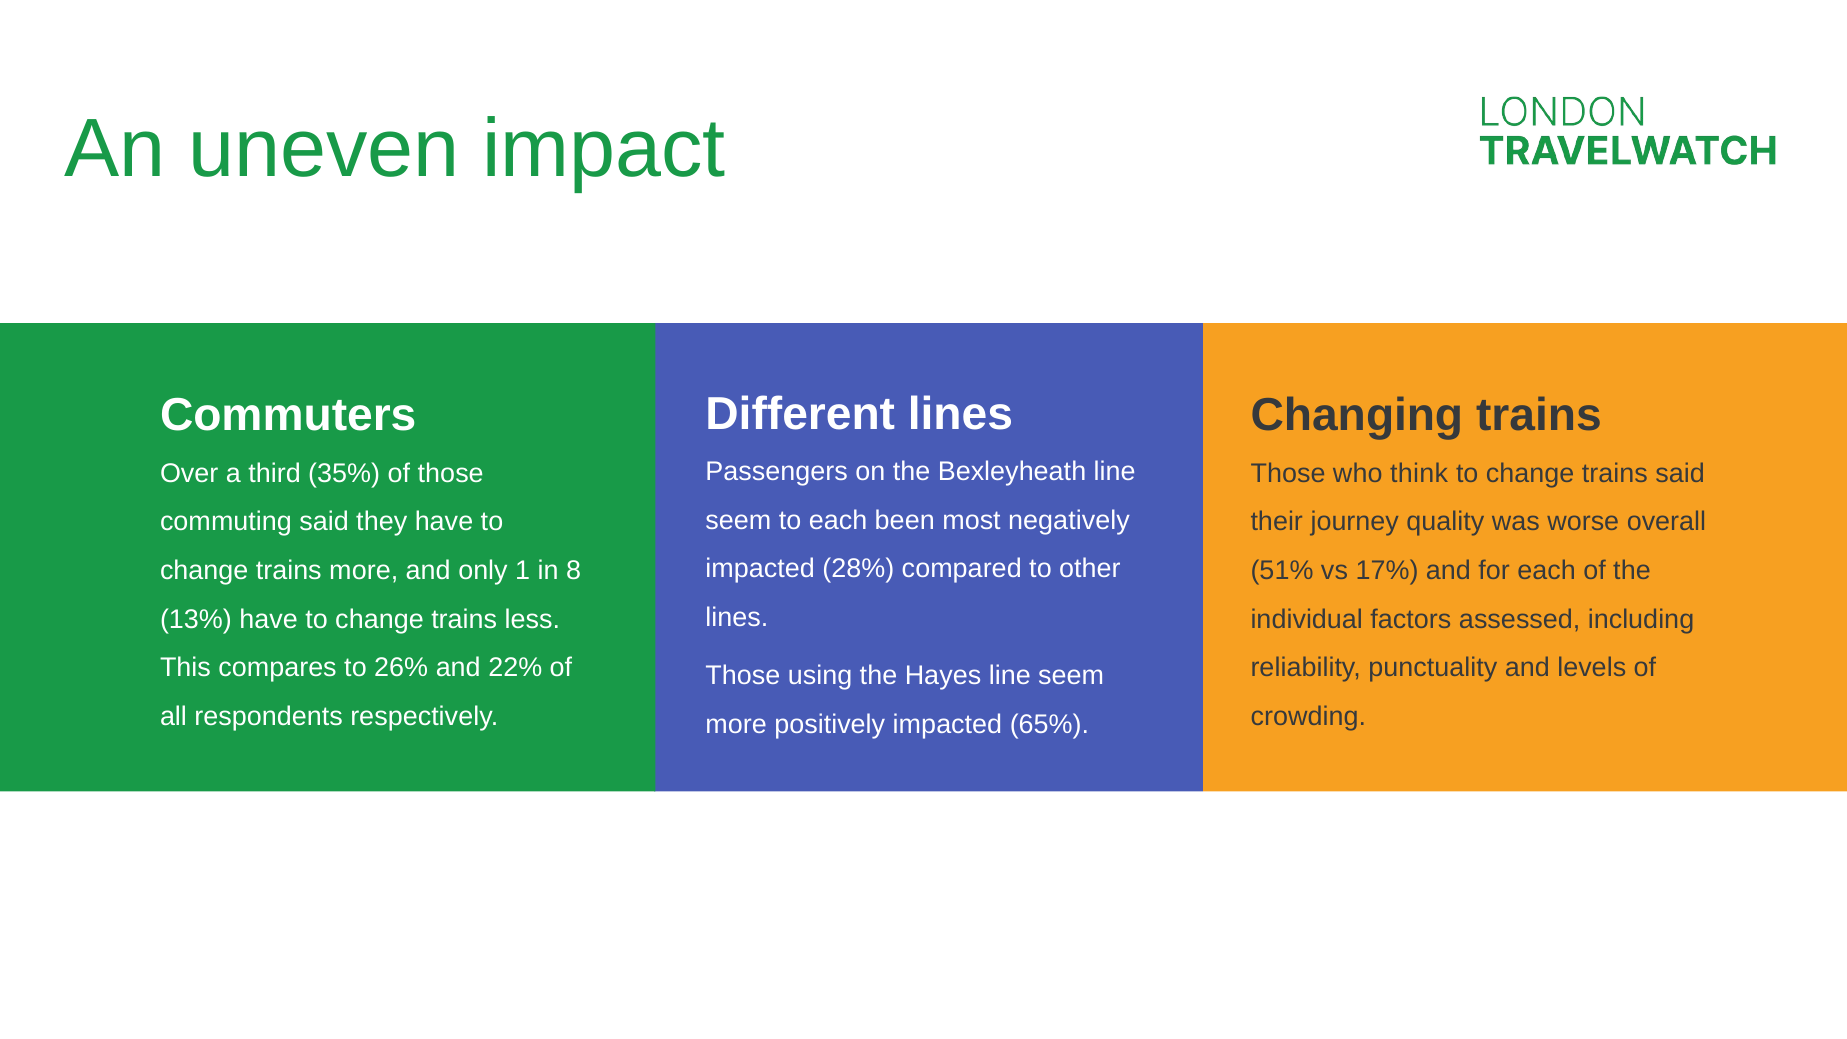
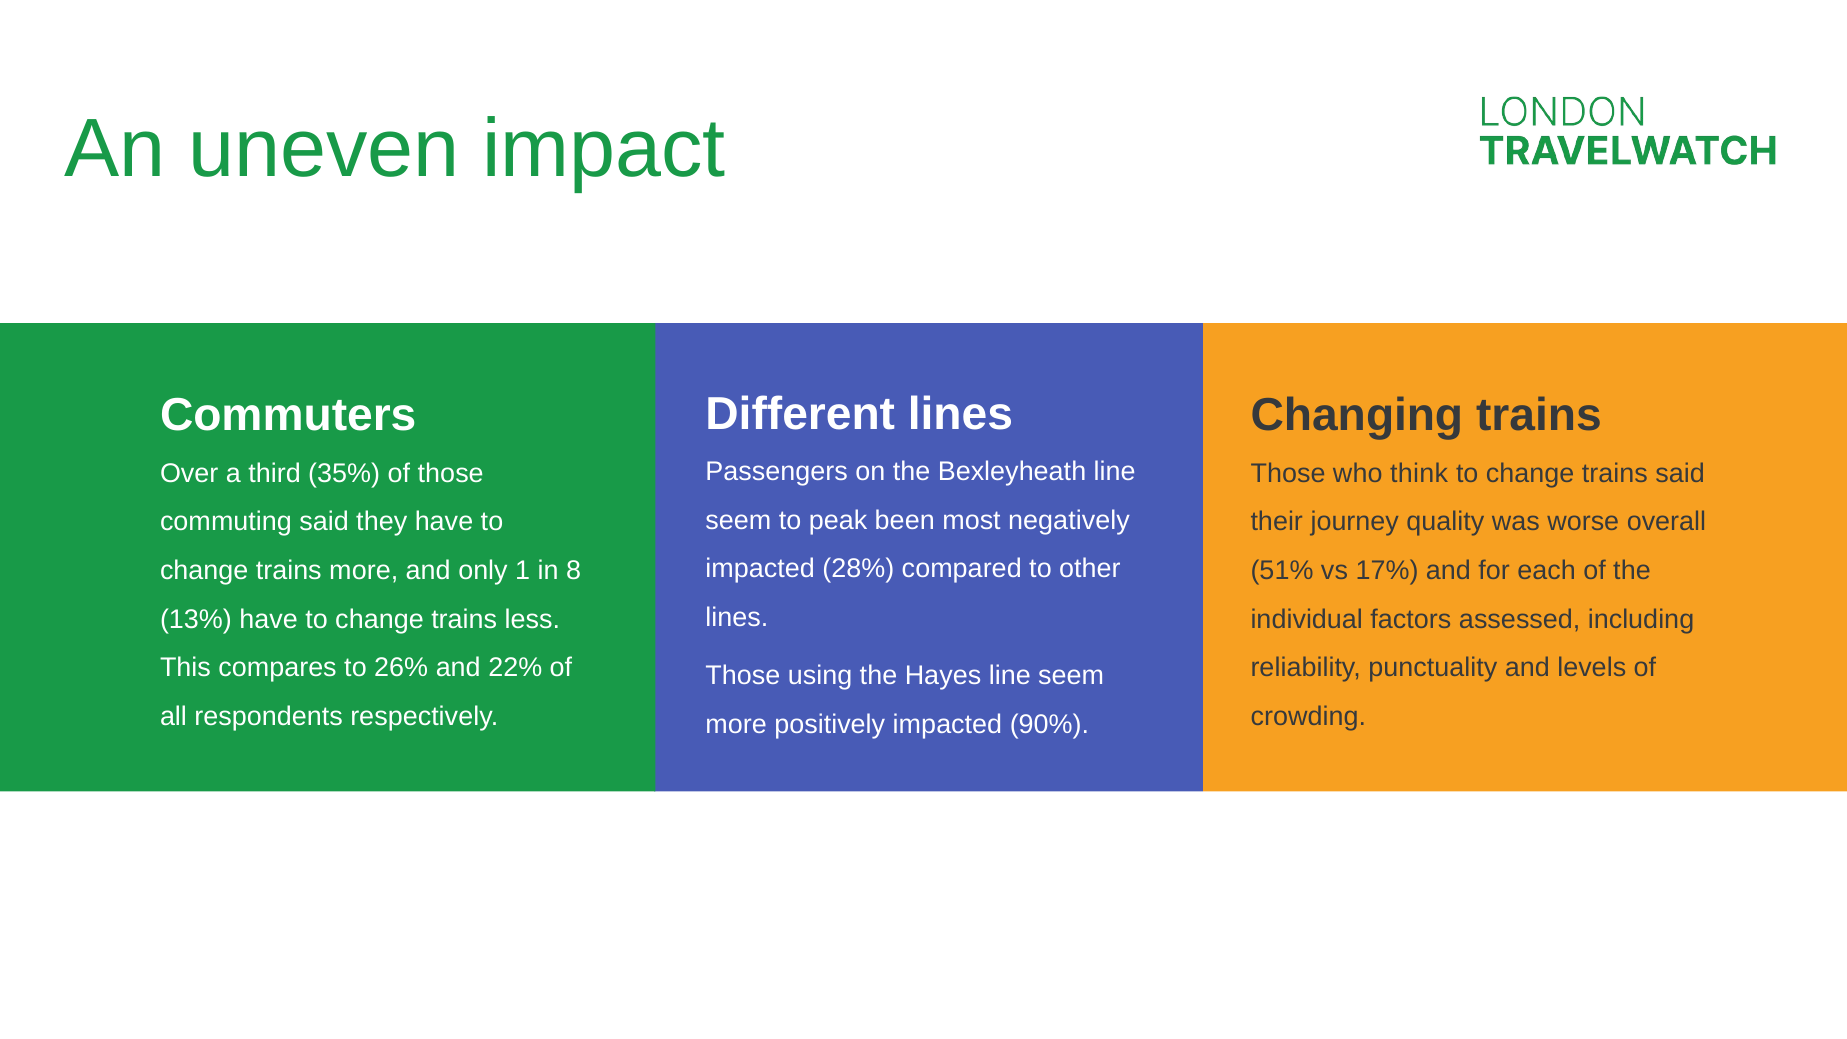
to each: each -> peak (838, 520)
65%: 65% -> 90% (1049, 724)
